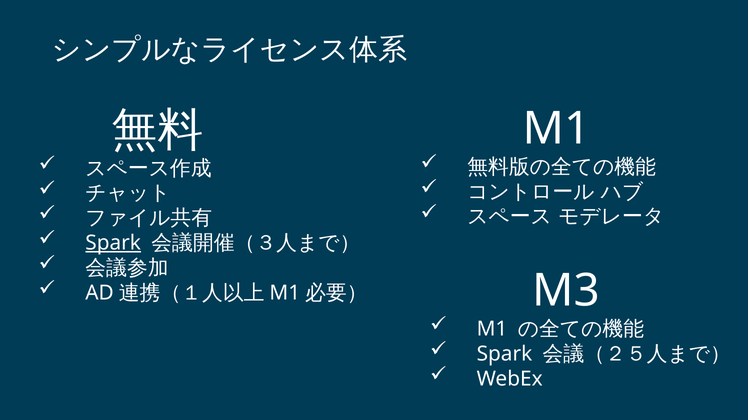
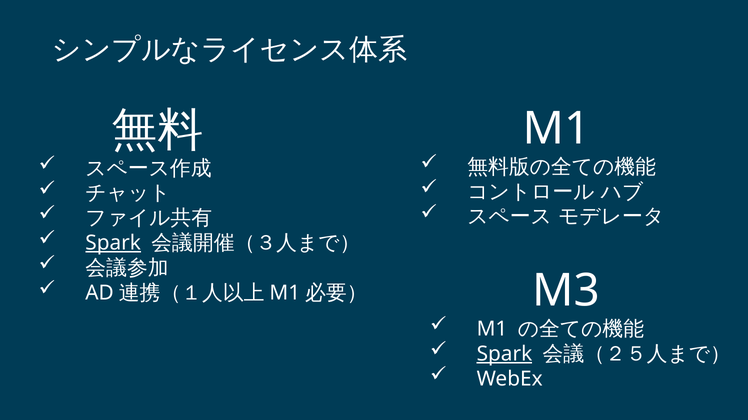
Spark underline: none -> present (504, 354)
